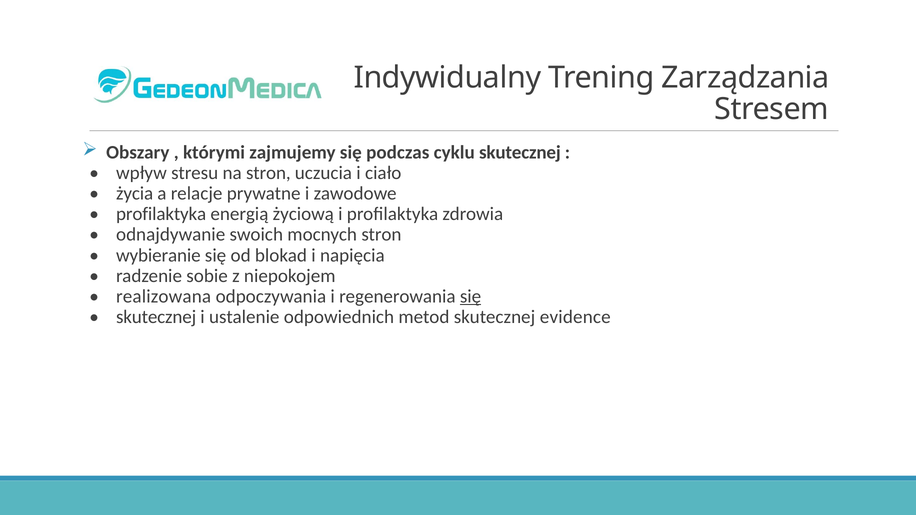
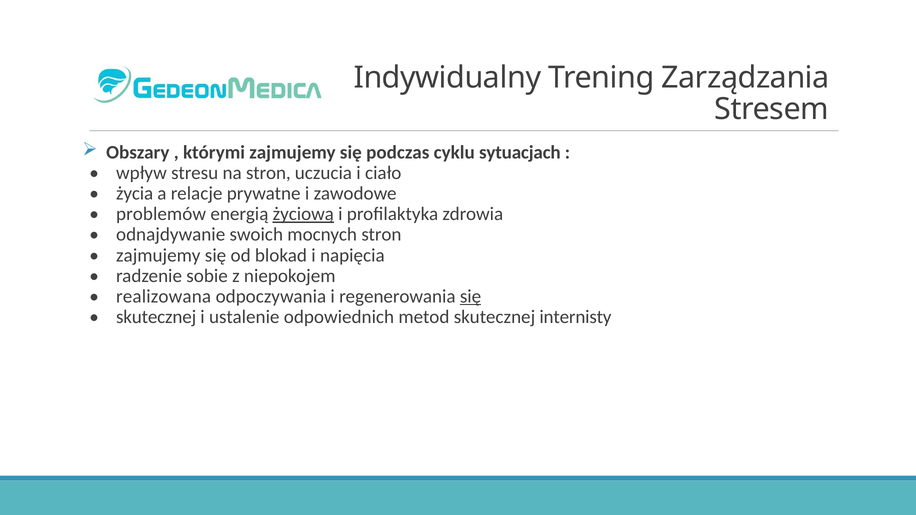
cyklu skutecznej: skutecznej -> sytuacjach (520, 152)
profilaktyka: profilaktyka -> problemów (161, 214)
życiową underline: none -> present (303, 214)
wybieranie: wybieranie -> zajmujemy (158, 255)
evidence: evidence -> internisty (575, 317)
